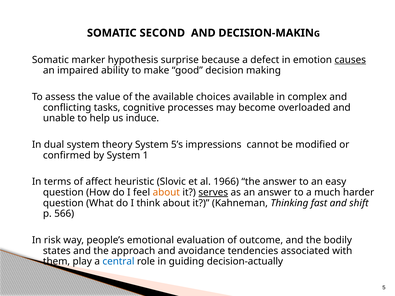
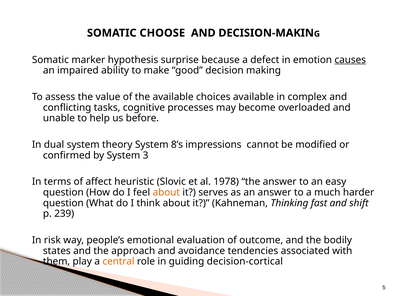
SECOND: SECOND -> CHOOSE (162, 33)
induce: induce -> before (142, 118)
5’s: 5’s -> 8’s (177, 145)
1: 1 -> 3 (146, 155)
1966: 1966 -> 1978 (226, 182)
serves underline: present -> none (213, 193)
566: 566 -> 239 (64, 214)
central colour: blue -> orange (118, 262)
decision-actually: decision-actually -> decision-cortical (245, 262)
